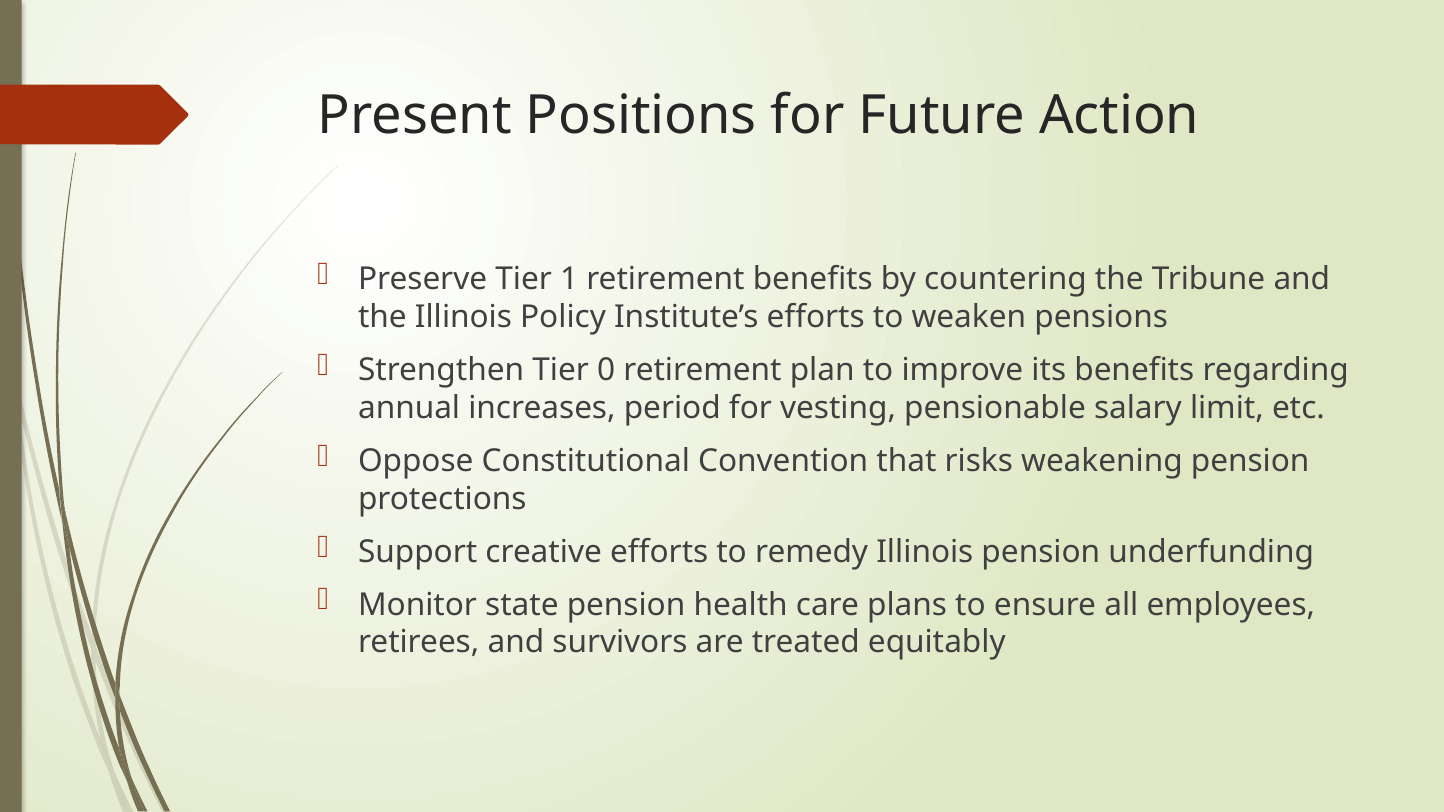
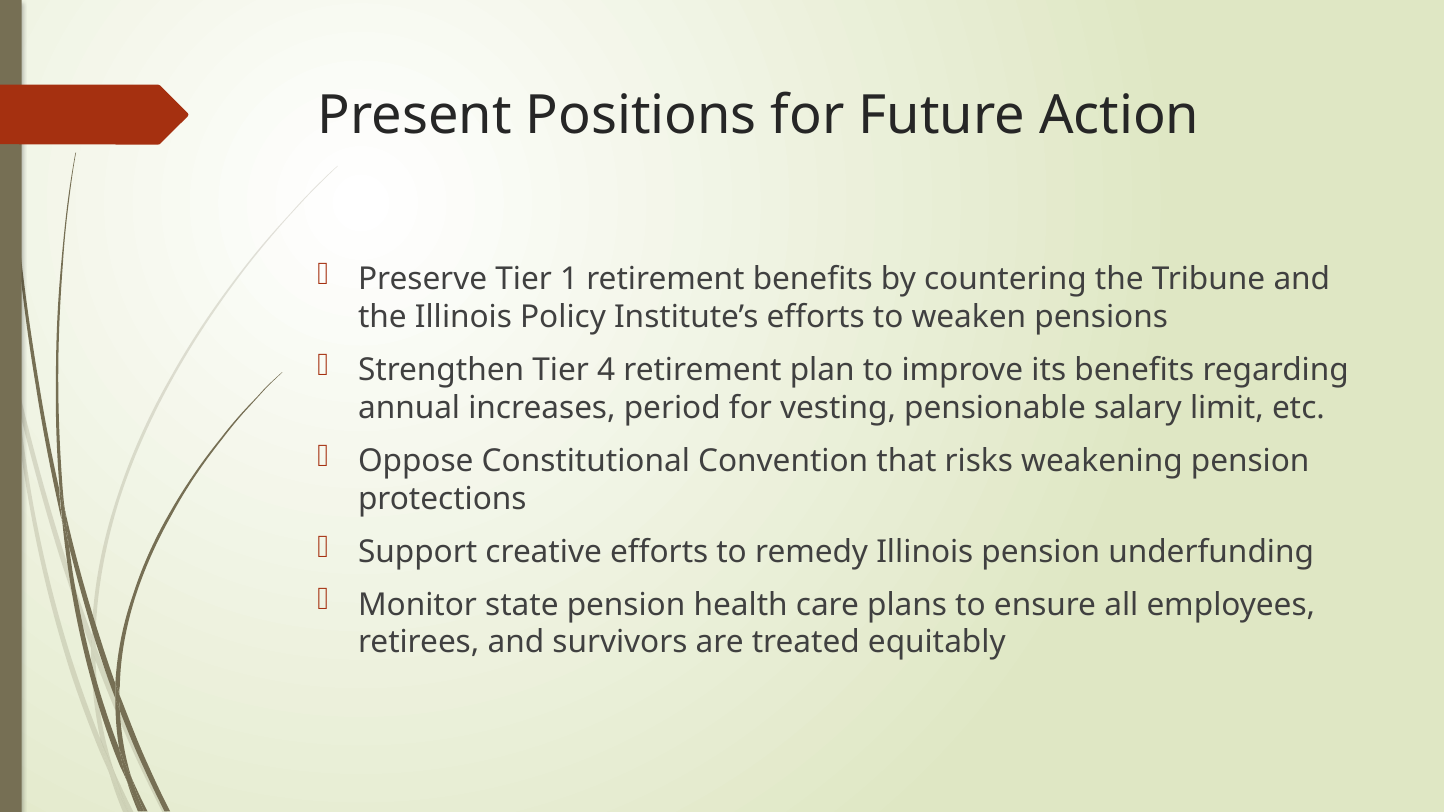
0: 0 -> 4 (606, 370)
